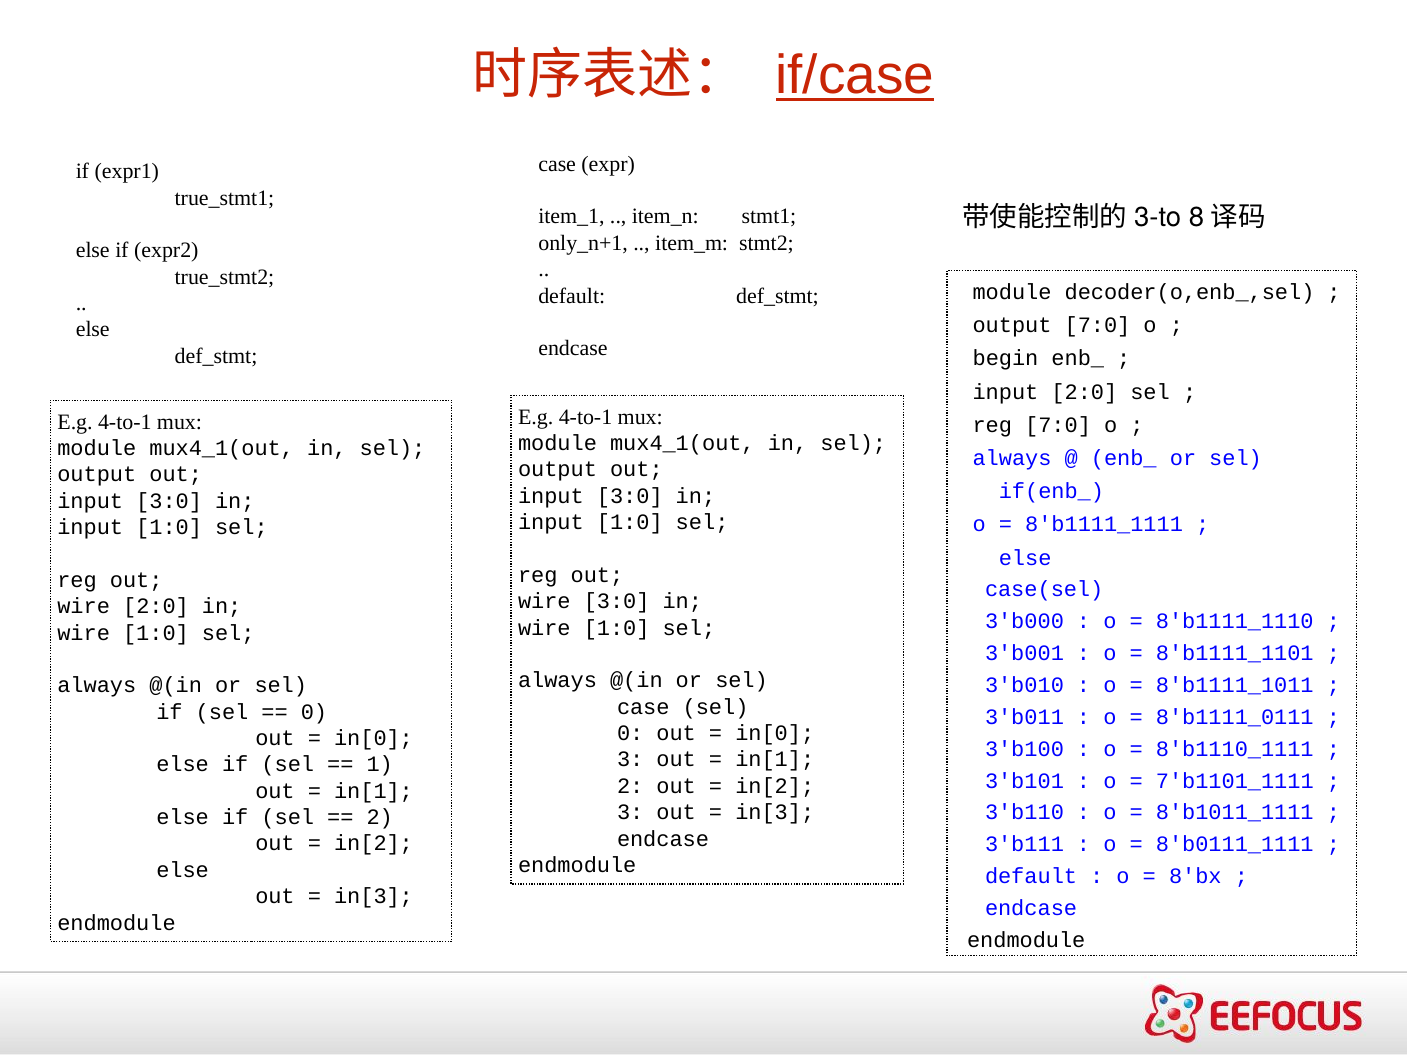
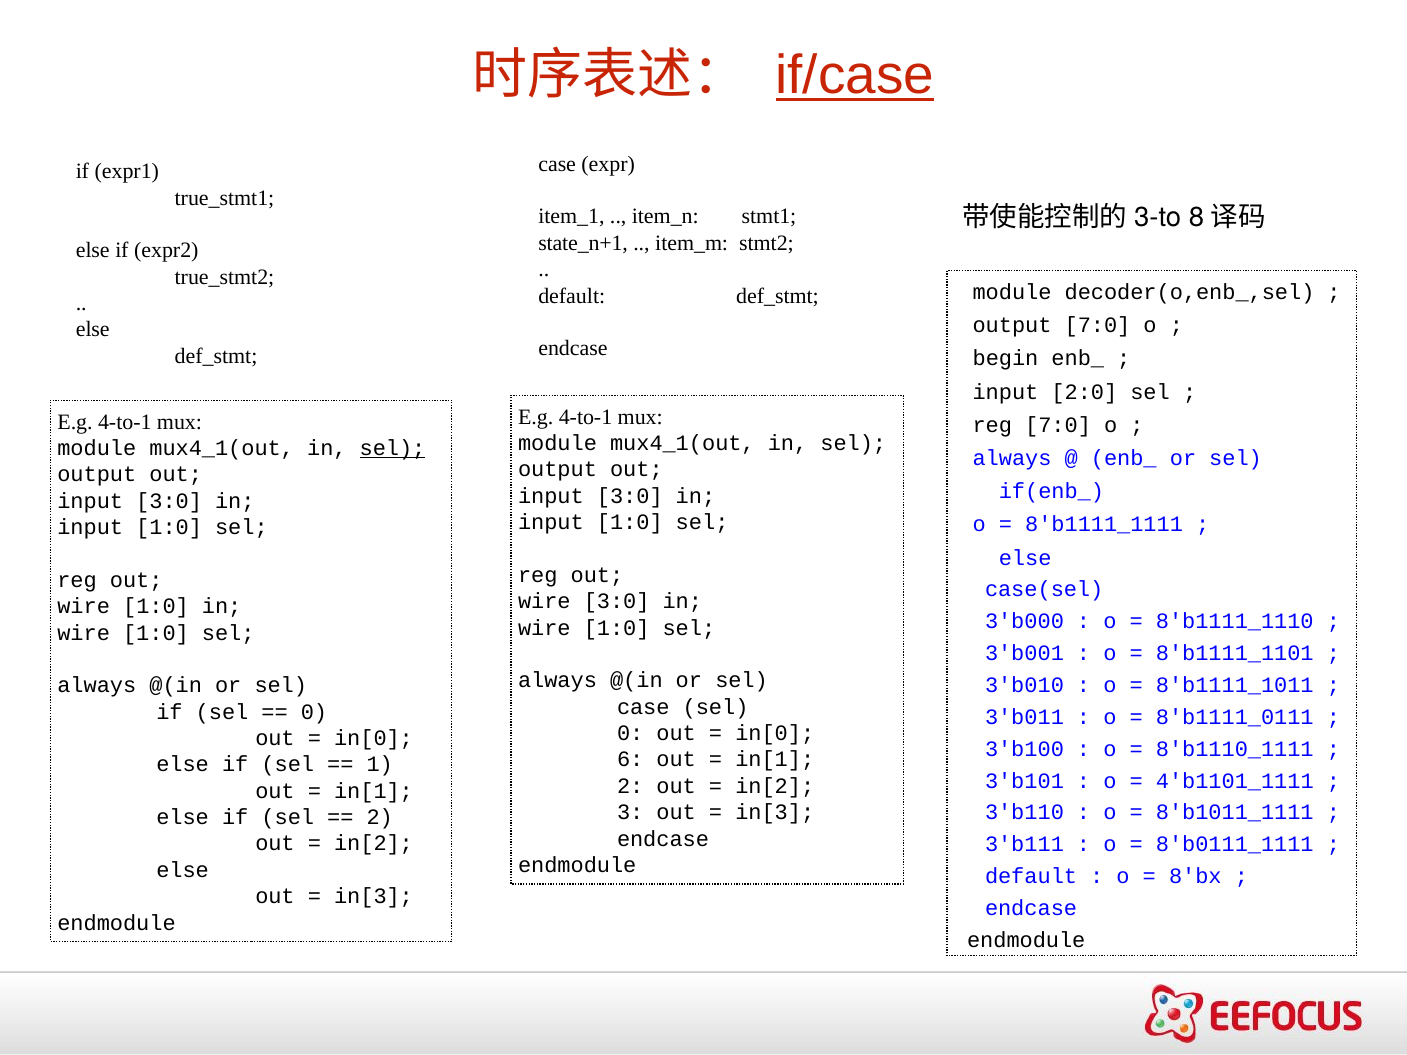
only_n+1: only_n+1 -> state_n+1 (583, 243)
sel underline: none -> present (393, 448)
2:0: 2:0 -> 1:0 (156, 607)
3: 3 -> 6 (630, 760)
7'b1101_1111: 7'b1101_1111 -> 4'b1101_1111 (1235, 781)
